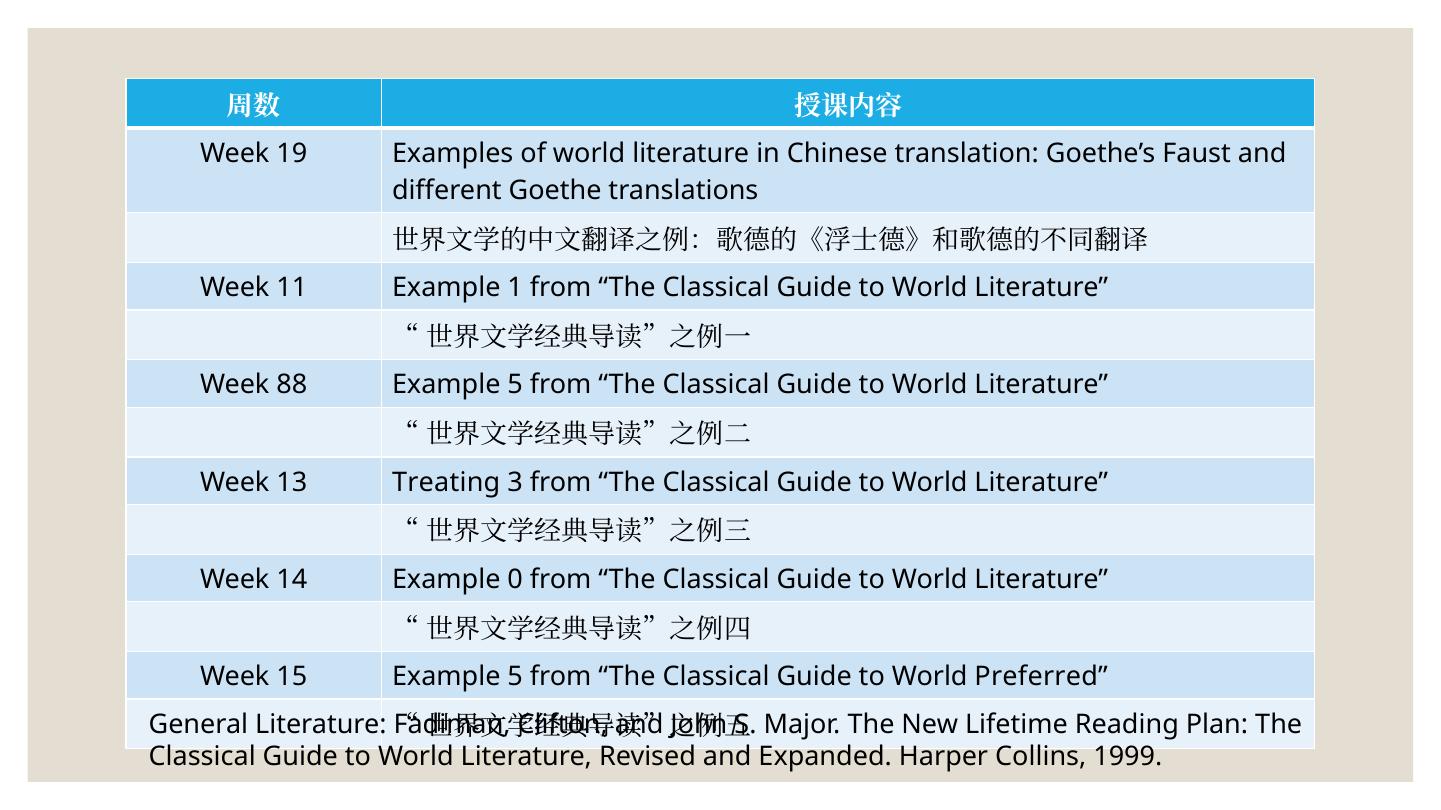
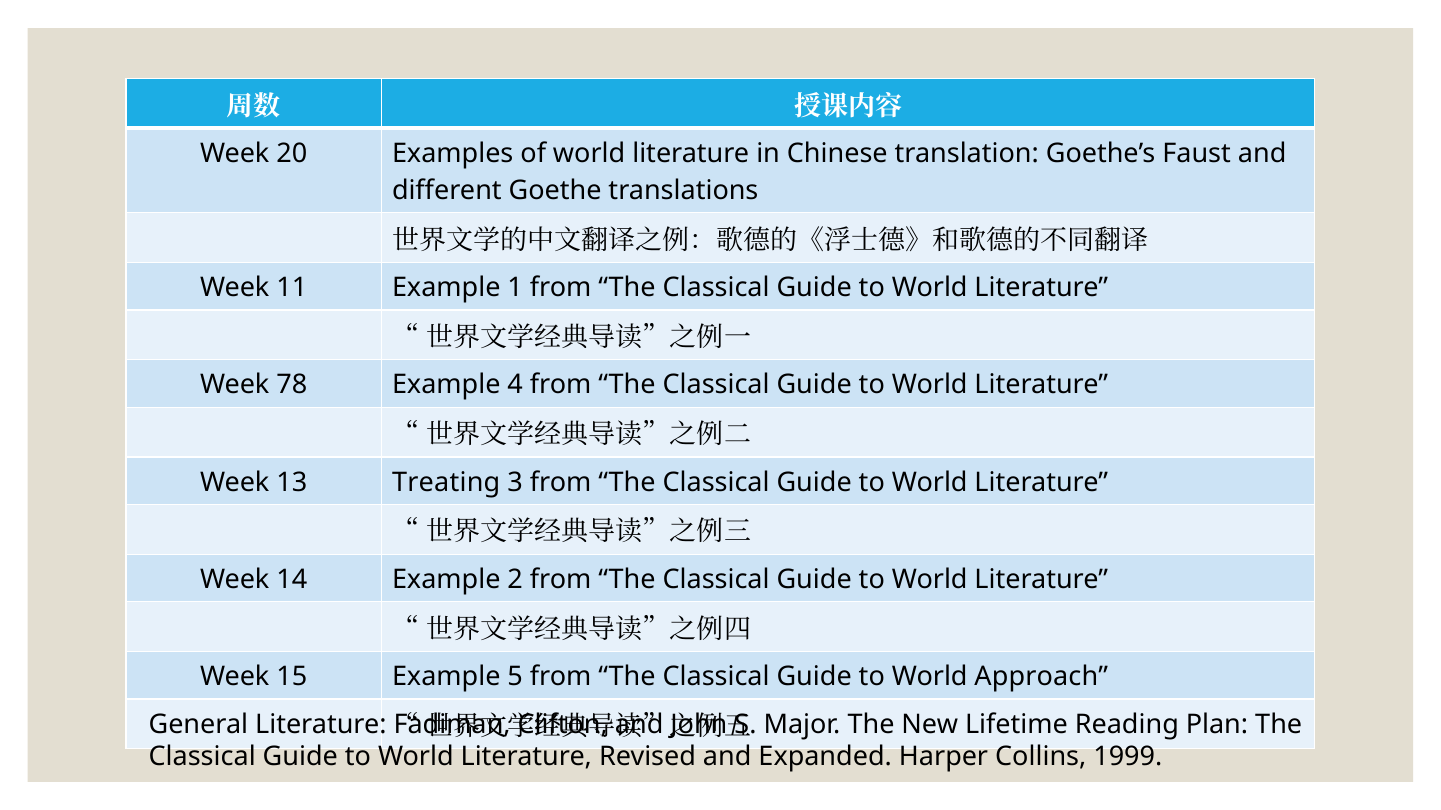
19: 19 -> 20 (292, 154)
88: 88 -> 78 (292, 385)
5: 5 -> 4 (515, 385)
0: 0 -> 2 (515, 580)
Preferred: Preferred -> Approach (1041, 677)
